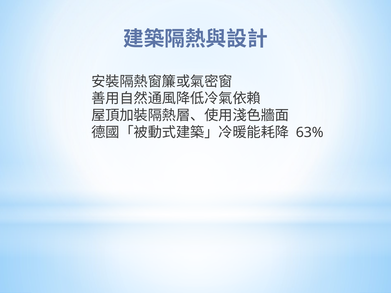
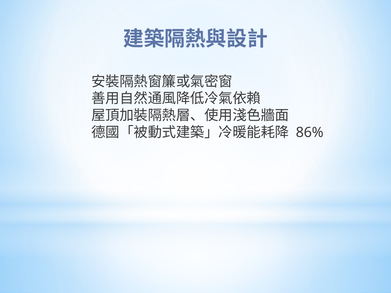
63%: 63% -> 86% (310, 133)
